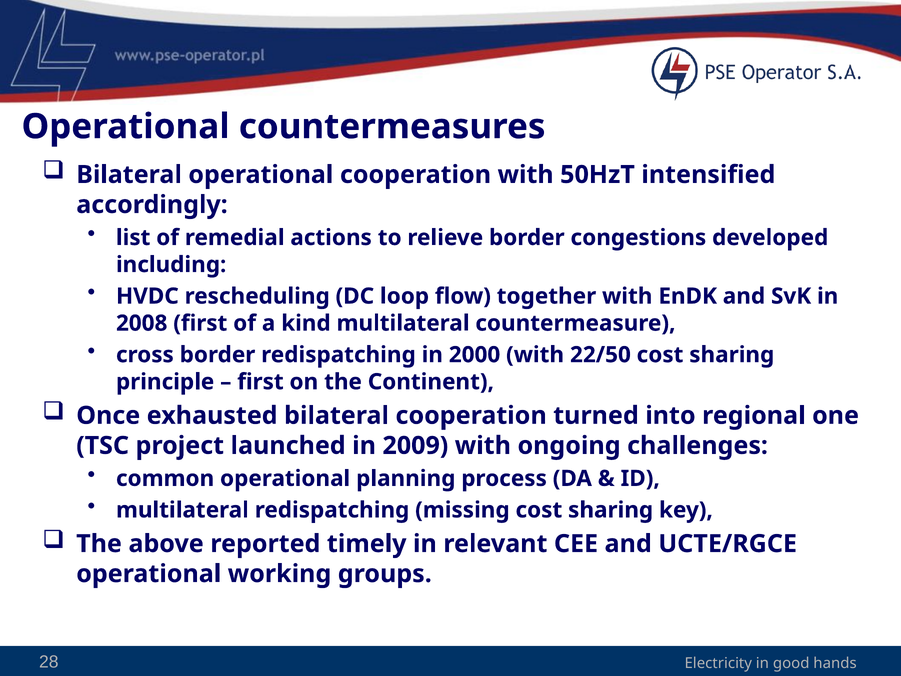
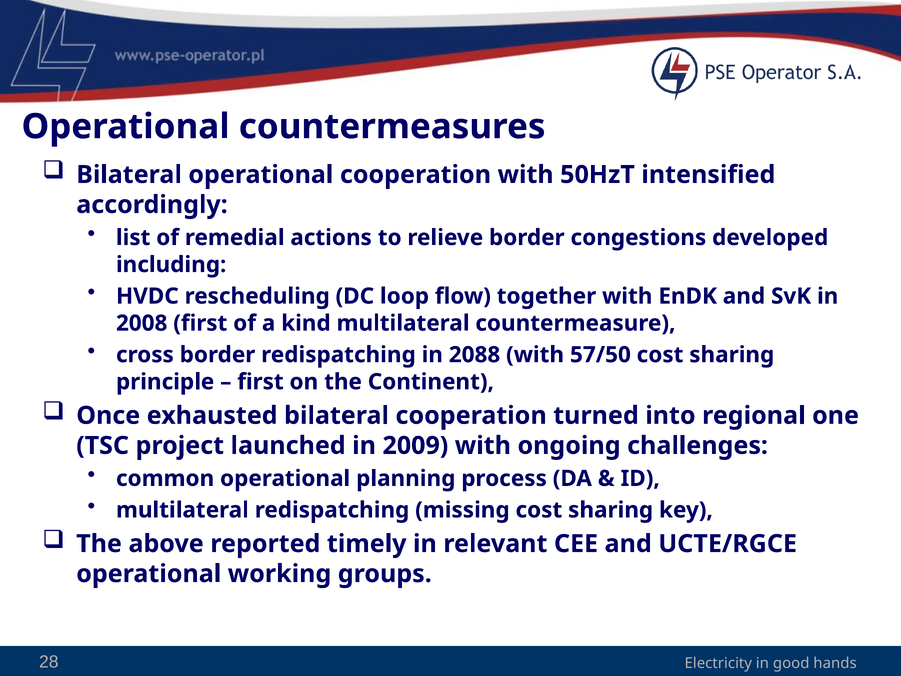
2000: 2000 -> 2088 (475, 355)
22/50: 22/50 -> 57/50 (600, 355)
